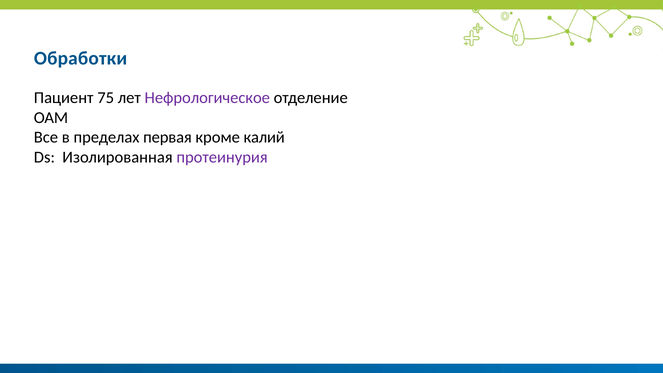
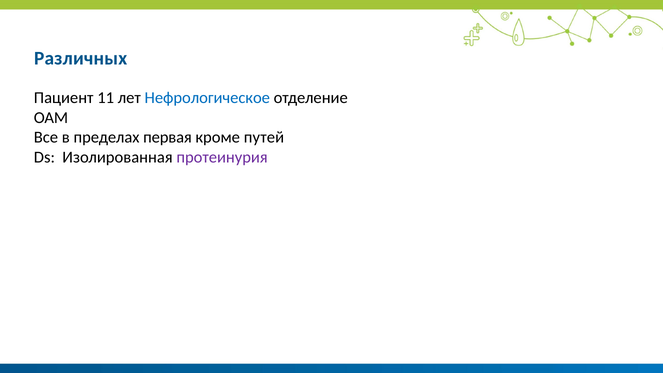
Обработки: Обработки -> Различных (81, 58)
75: 75 -> 11 (106, 98)
Нефрологическое colour: purple -> blue (207, 98)
калий: калий -> путей (264, 137)
